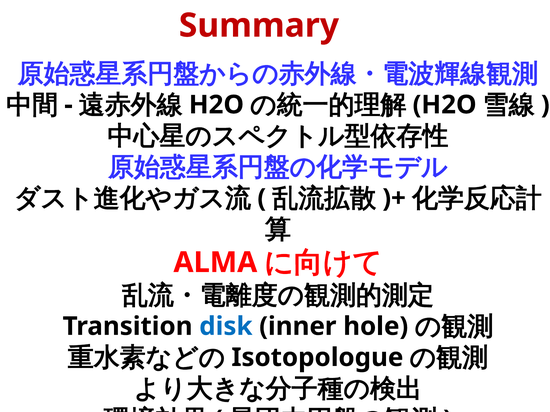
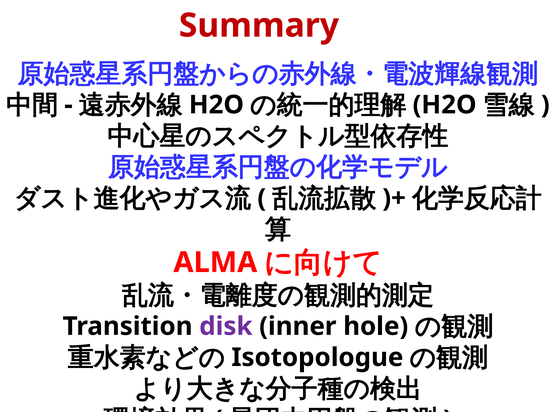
disk colour: blue -> purple (226, 327)
